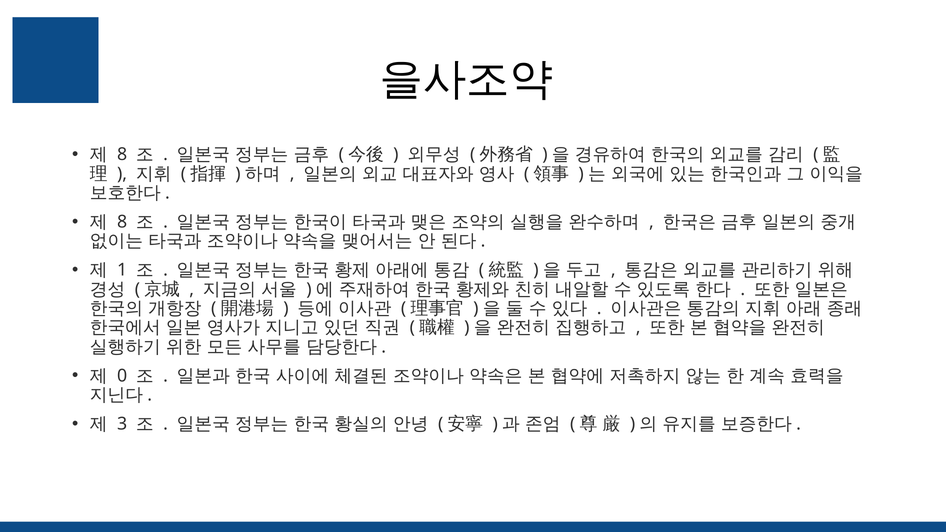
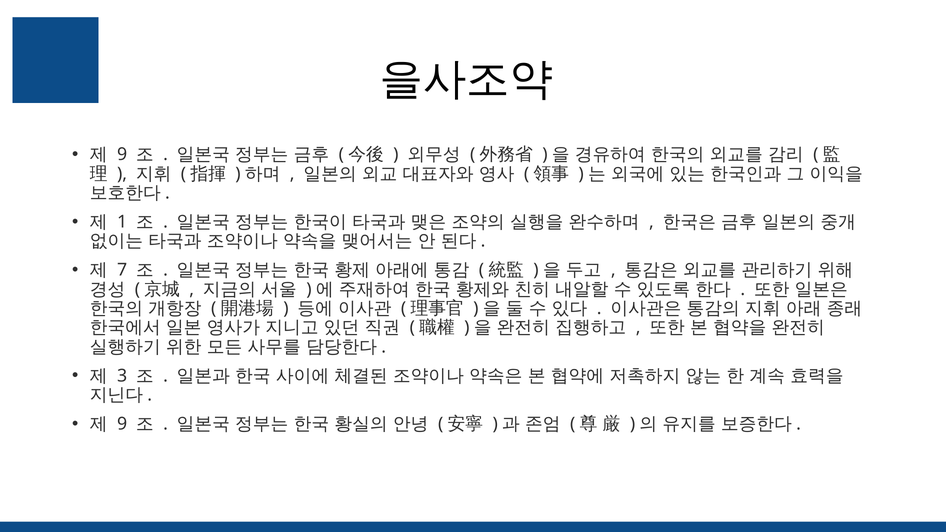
8: 8 -> 9 (122, 155)
8: 8 -> 1 (122, 222)
1: 1 -> 7 (122, 270)
0: 0 -> 3 (122, 376)
3: 3 -> 9 (122, 424)
